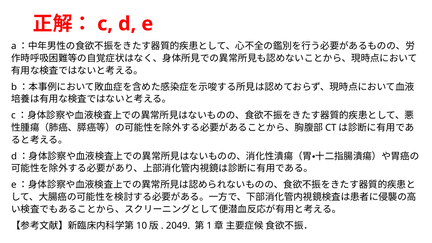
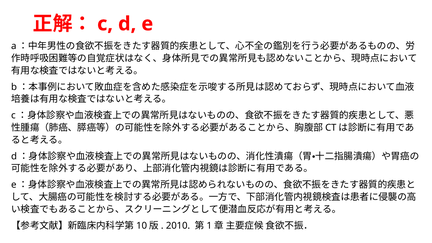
2049: 2049 -> 2010 (178, 226)
